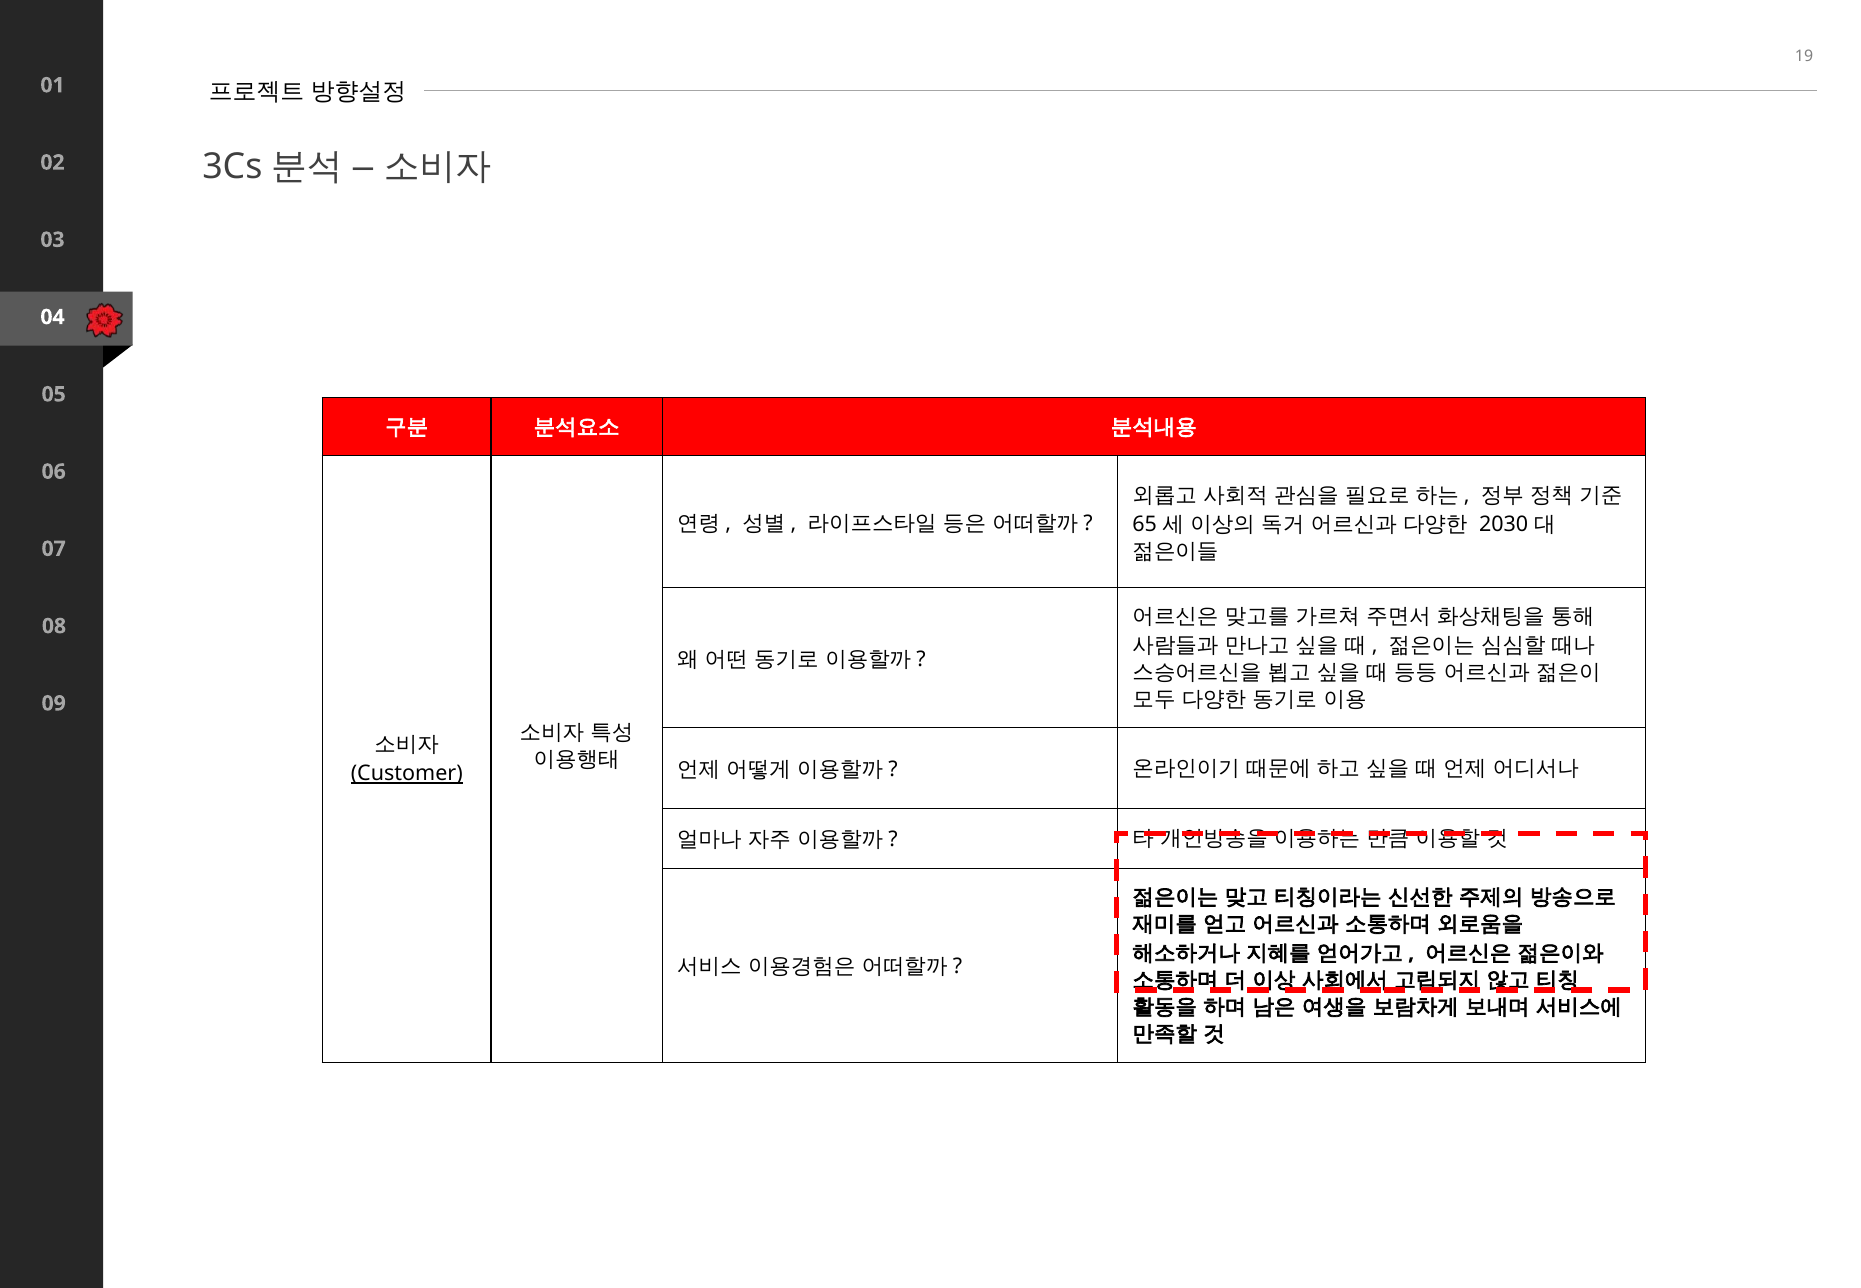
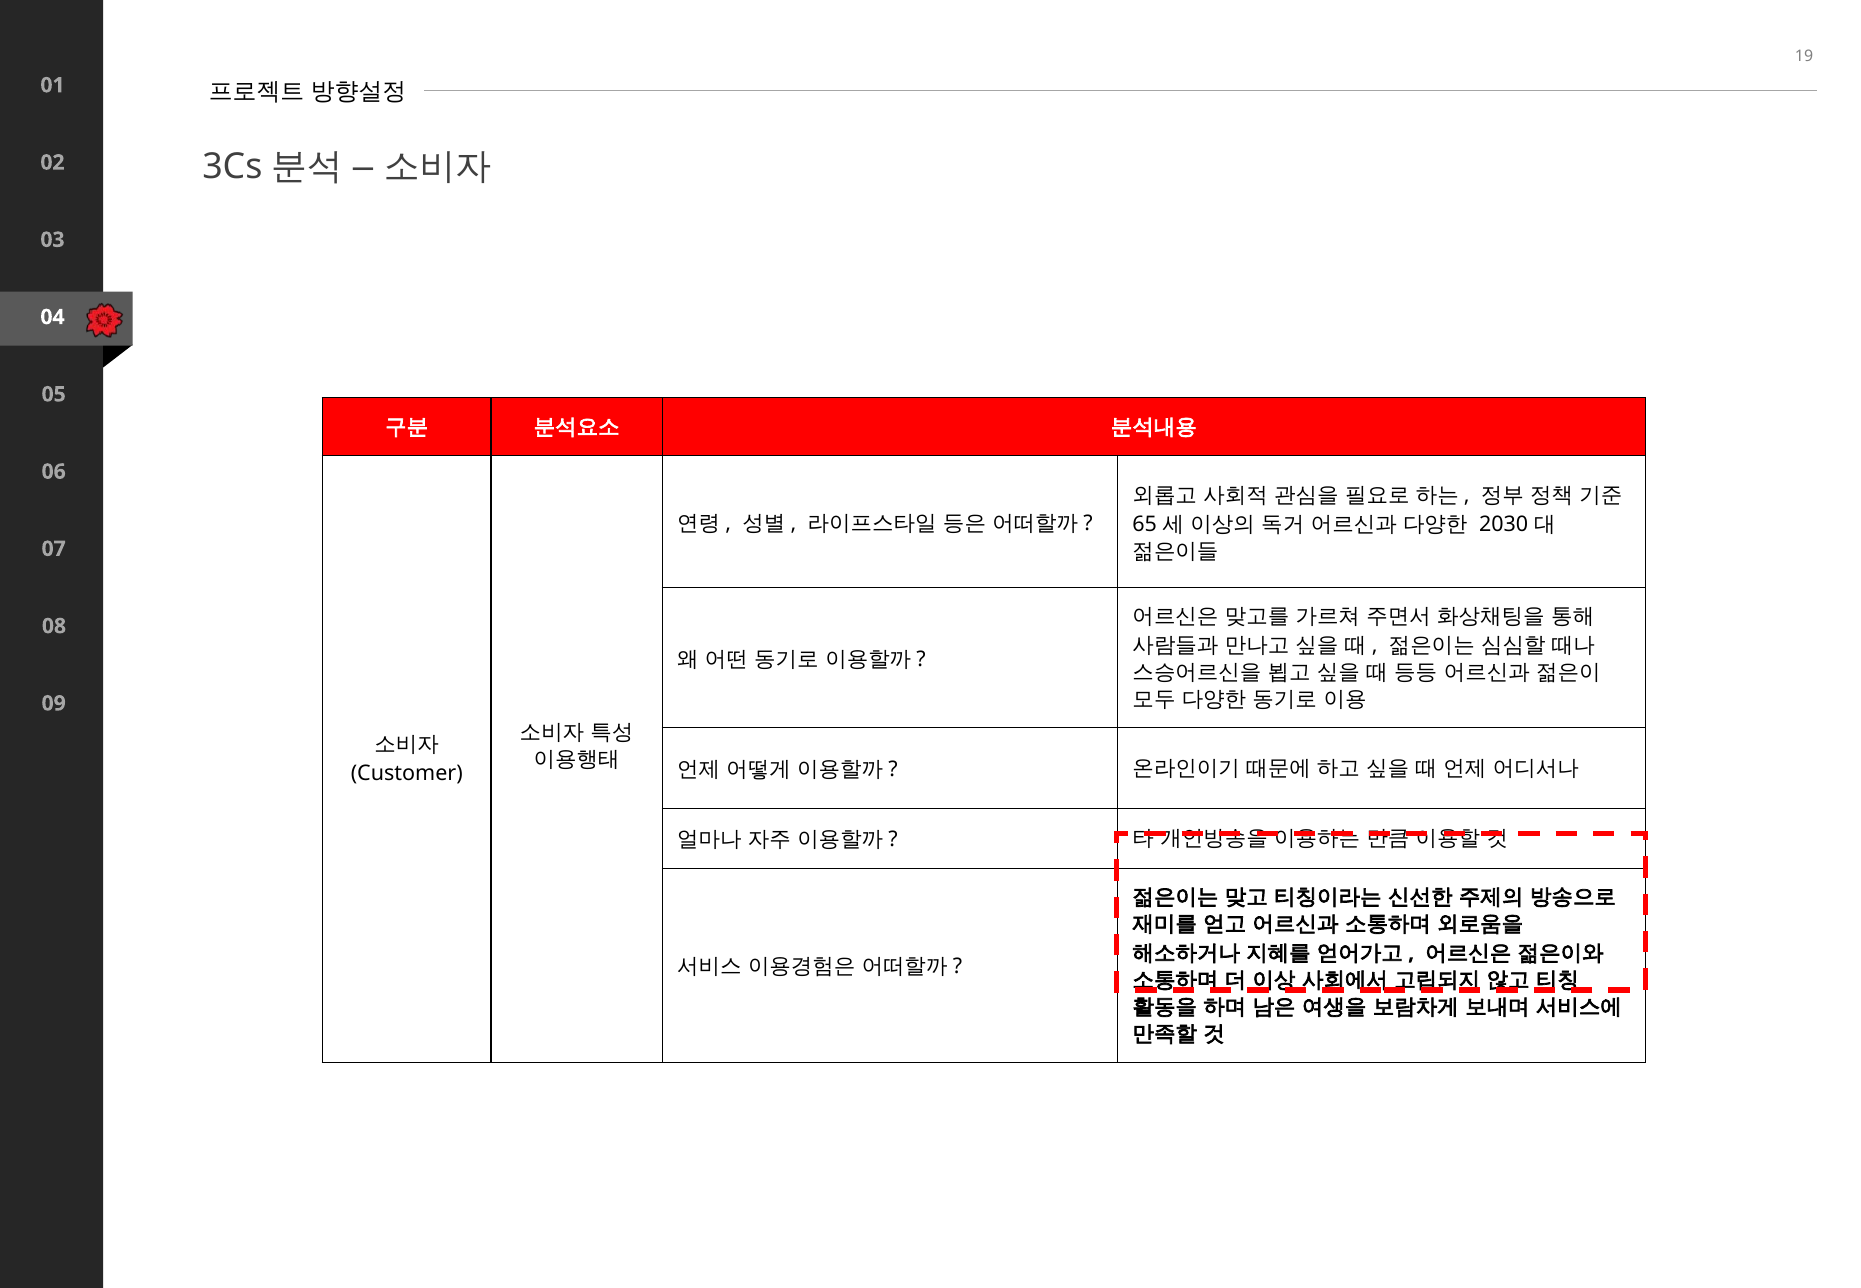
Customer underline: present -> none (407, 774)
